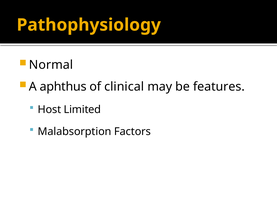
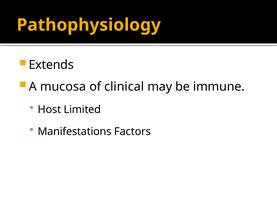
Normal: Normal -> Extends (51, 65)
aphthus: aphthus -> mucosa (63, 86)
features: features -> immune (219, 86)
Malabsorption: Malabsorption -> Manifestations (75, 131)
